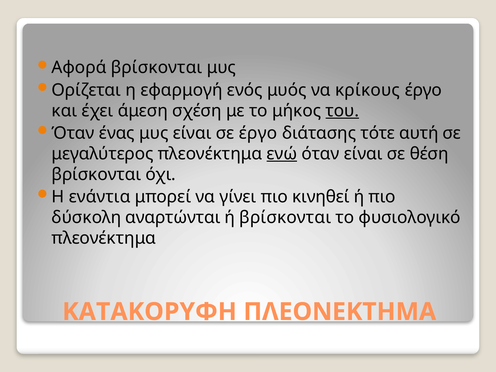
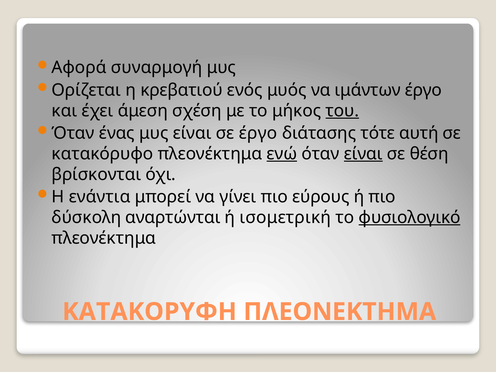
Αφορά βρίσκονται: βρίσκονται -> συναρμογή (157, 68)
εφαρμογή: εφαρμογή -> κρεβατιού (182, 90)
κρίκους: κρίκους -> ιμάντων (368, 90)
μεγαλύτερος: μεγαλύτερος -> κατακόρυφο (102, 154)
είναι underline: none -> present (363, 154)
κινηθεί: κινηθεί -> εύρους (321, 197)
ή βρίσκονται: βρίσκονται -> ισομετρική (285, 217)
φυσιολογικό underline: none -> present (410, 217)
